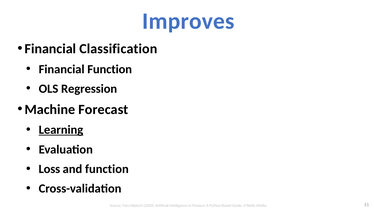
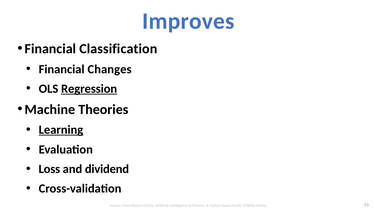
Financial Function: Function -> Changes (110, 69)
Regression underline: none -> present (89, 89)
Forecast: Forecast -> Theories (103, 110)
and function: function -> dividend (107, 169)
